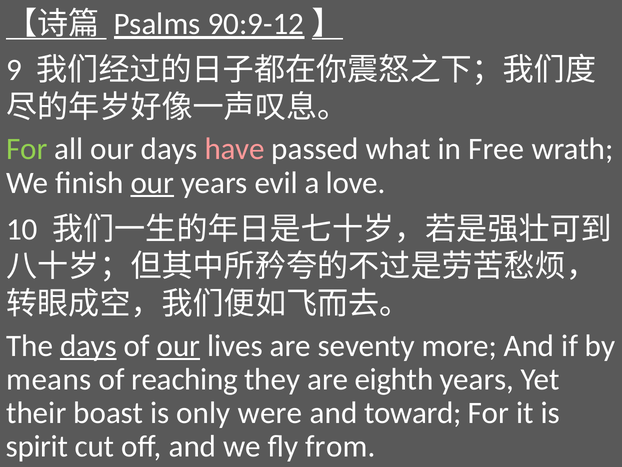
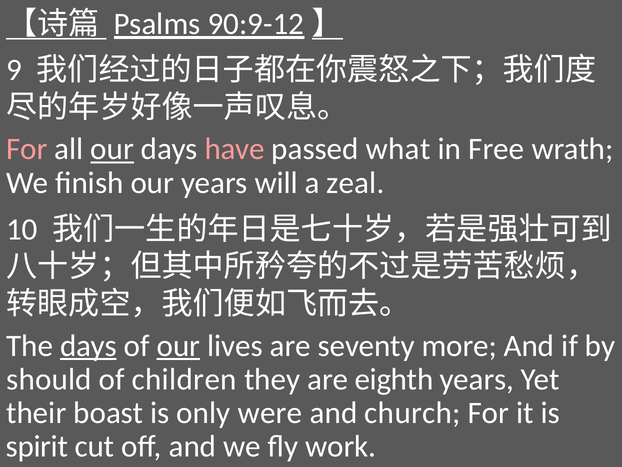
For colour: light green -> pink (27, 149)
our underline: none -> present (112, 149)
our underline: present -> none (152, 183)
evil: evil -> will (276, 183)
love: love -> zeal (355, 183)
means: means -> should (49, 379)
reaching: reaching -> children (184, 379)
toward: toward -> church (413, 413)
from: from -> work (341, 446)
